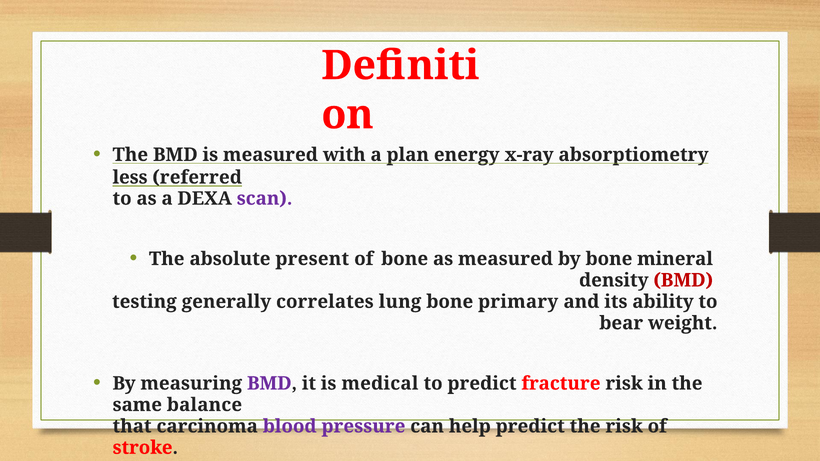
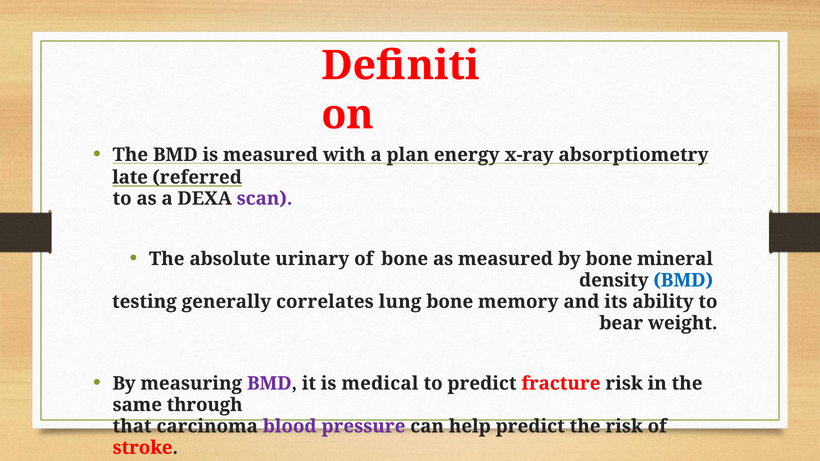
less: less -> late (130, 177)
present: present -> urinary (312, 259)
BMD colour: red -> blue (683, 280)
primary: primary -> memory (518, 302)
balance: balance -> through (205, 405)
